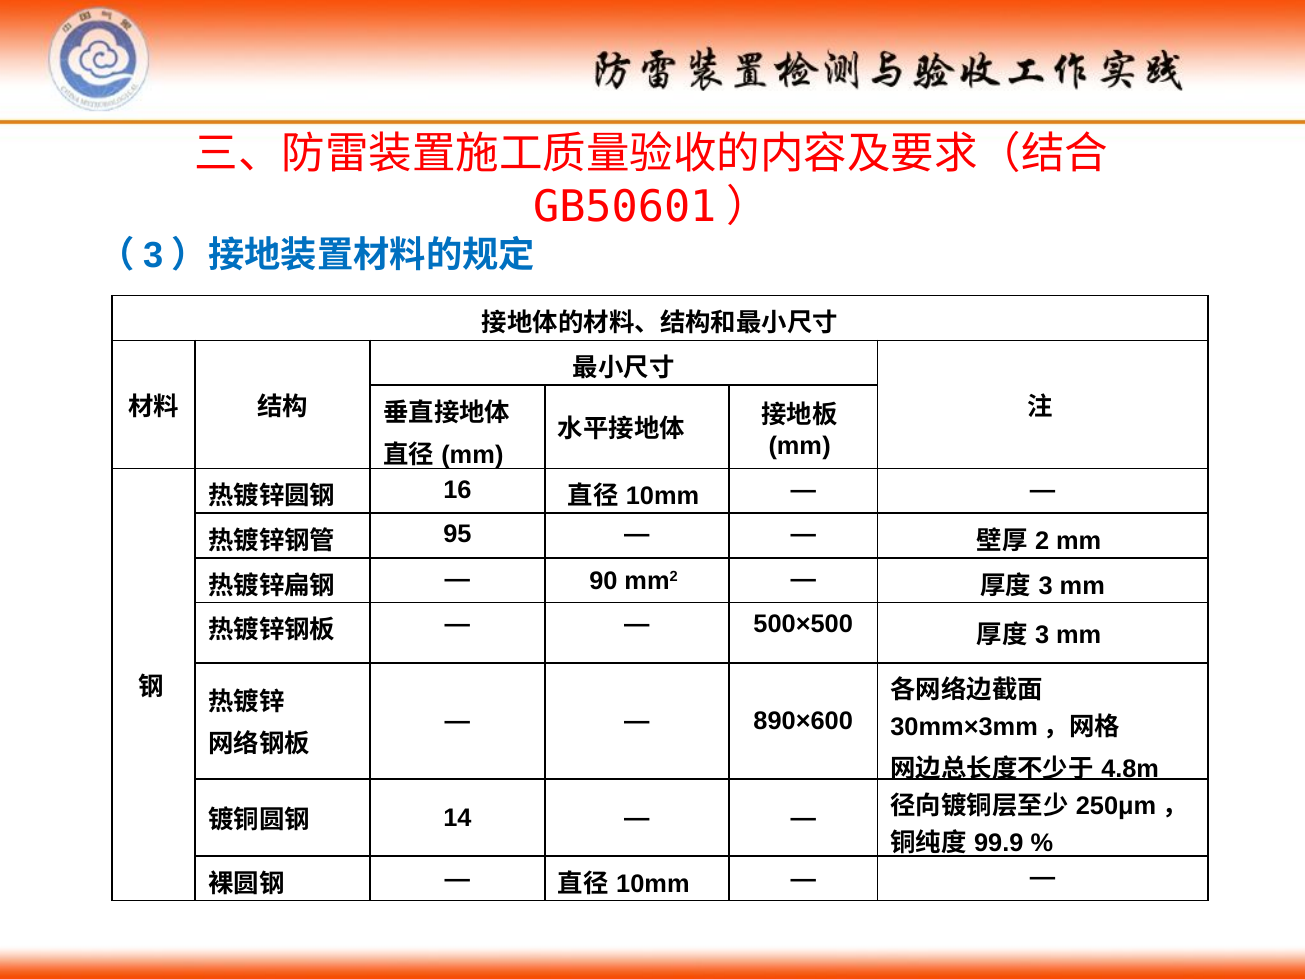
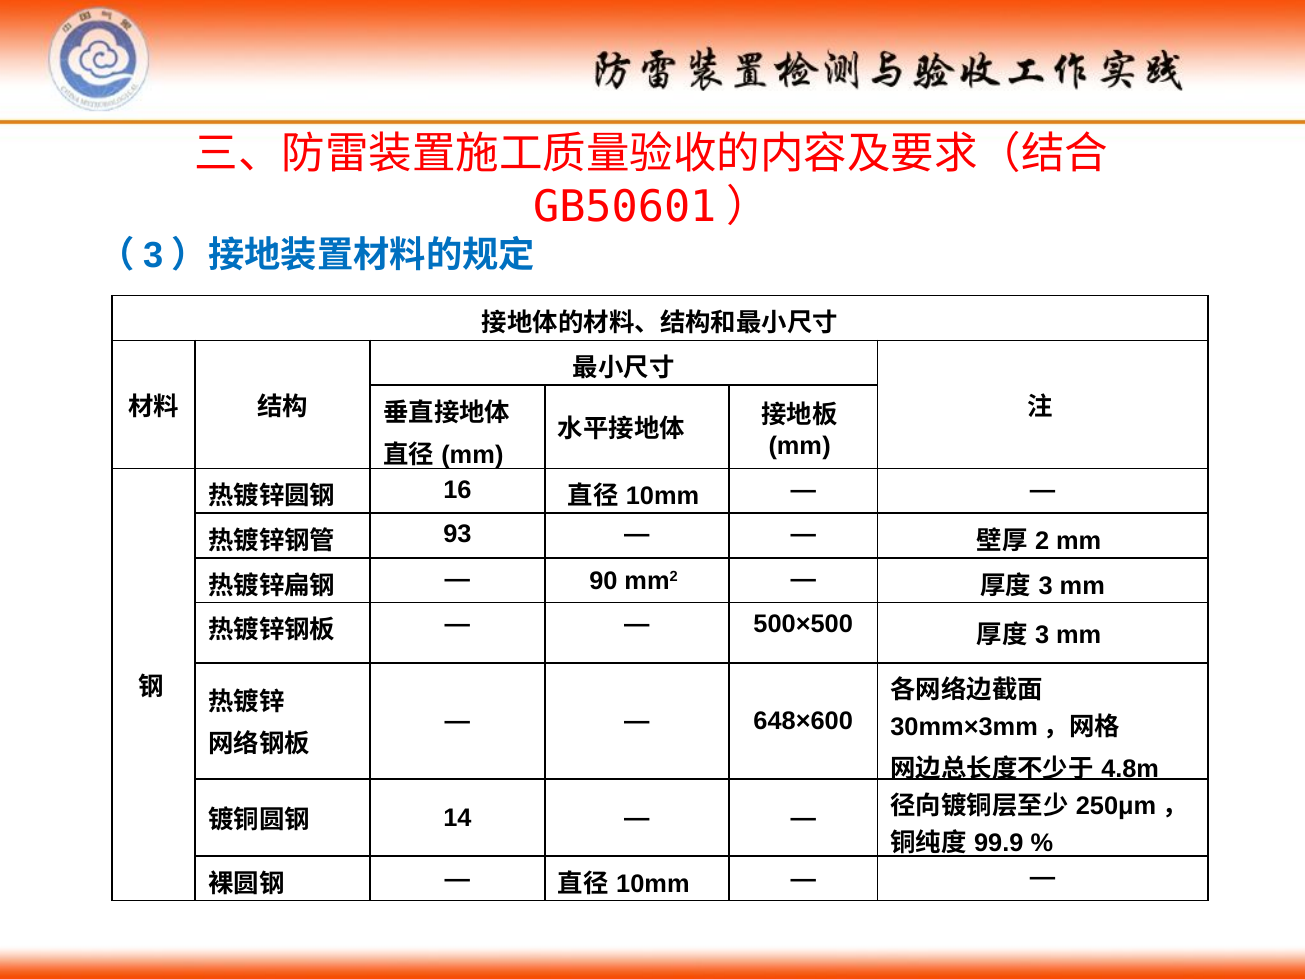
95: 95 -> 93 (457, 534)
890×600: 890×600 -> 648×600 (803, 721)
